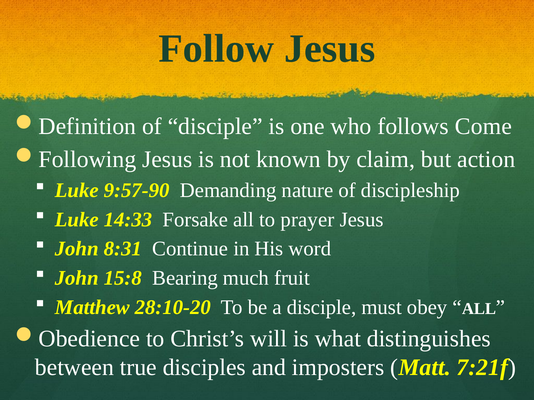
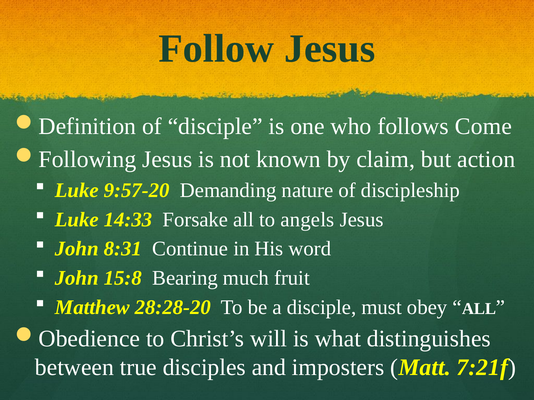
9:57-90: 9:57-90 -> 9:57-20 (137, 190)
prayer: prayer -> angels (307, 220)
28:10-20: 28:10-20 -> 28:28-20 (173, 308)
